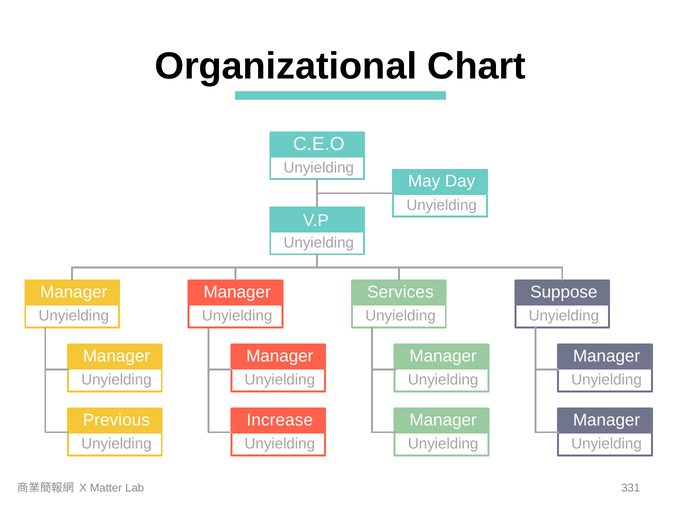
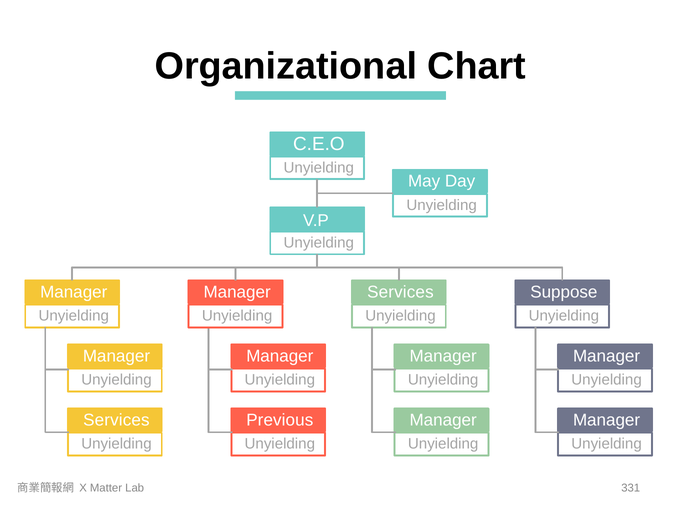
Previous: Previous -> Services (116, 420)
Increase: Increase -> Previous (280, 420)
